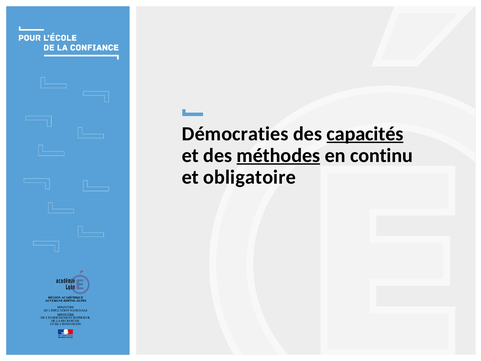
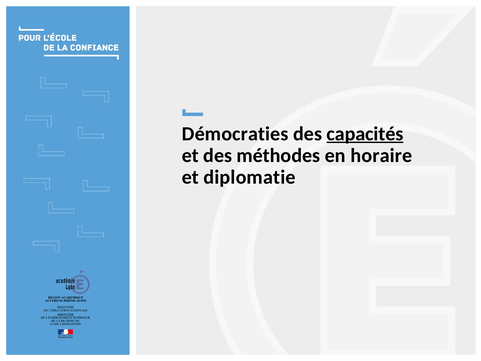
méthodes underline: present -> none (278, 155)
continu: continu -> horaire (381, 155)
obligatoire: obligatoire -> diplomatie (250, 177)
